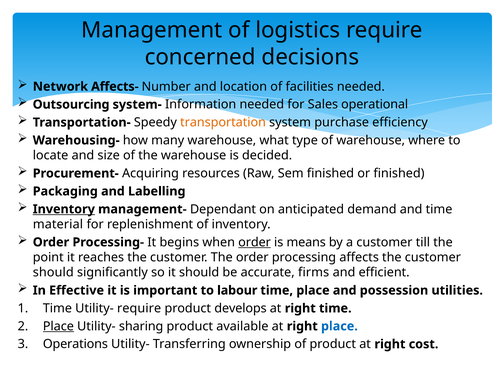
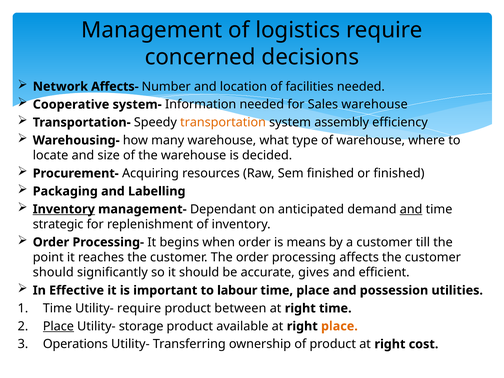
Outsourcing: Outsourcing -> Cooperative (71, 104)
Sales operational: operational -> warehouse (375, 104)
purchase: purchase -> assembly (342, 122)
and underline: none -> present (411, 209)
material: material -> strategic (58, 224)
order underline: present -> none (255, 242)
firms: firms -> gives (314, 272)
develops: develops -> between (240, 308)
sharing: sharing -> storage (141, 326)
place colour: blue -> orange (339, 326)
